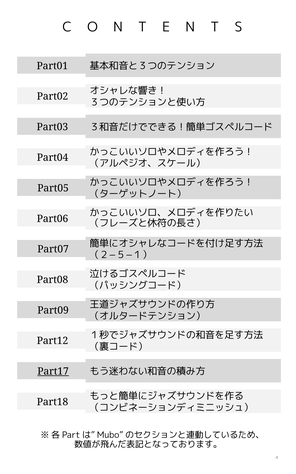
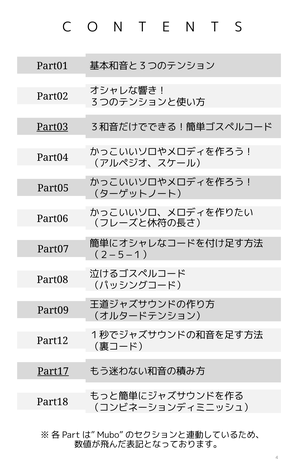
Part03 underline: none -> present (52, 127)
